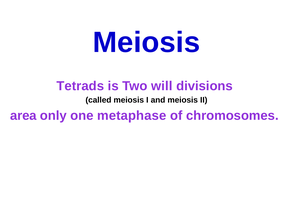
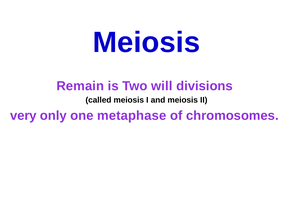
Tetrads: Tetrads -> Remain (80, 86)
area: area -> very (23, 116)
